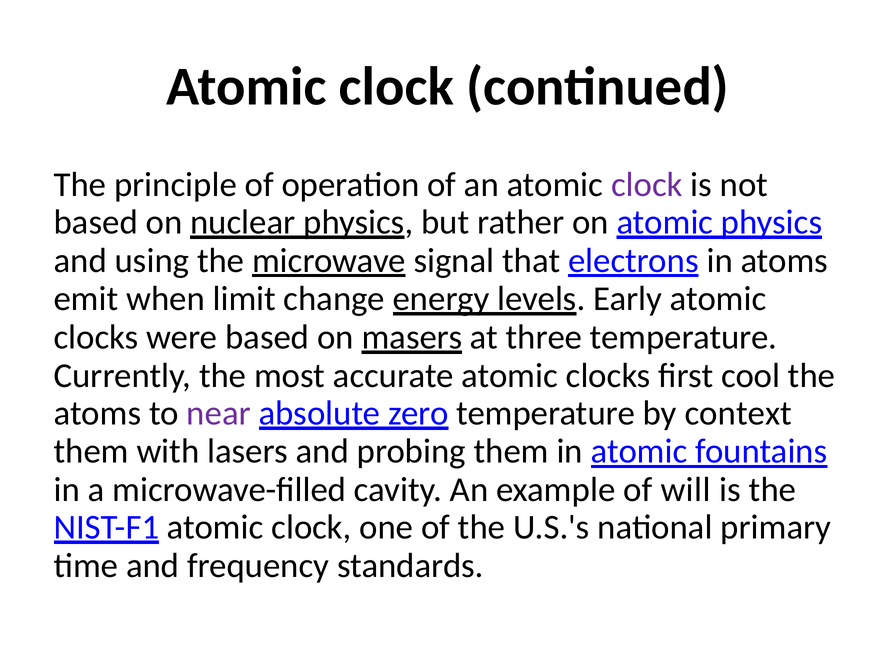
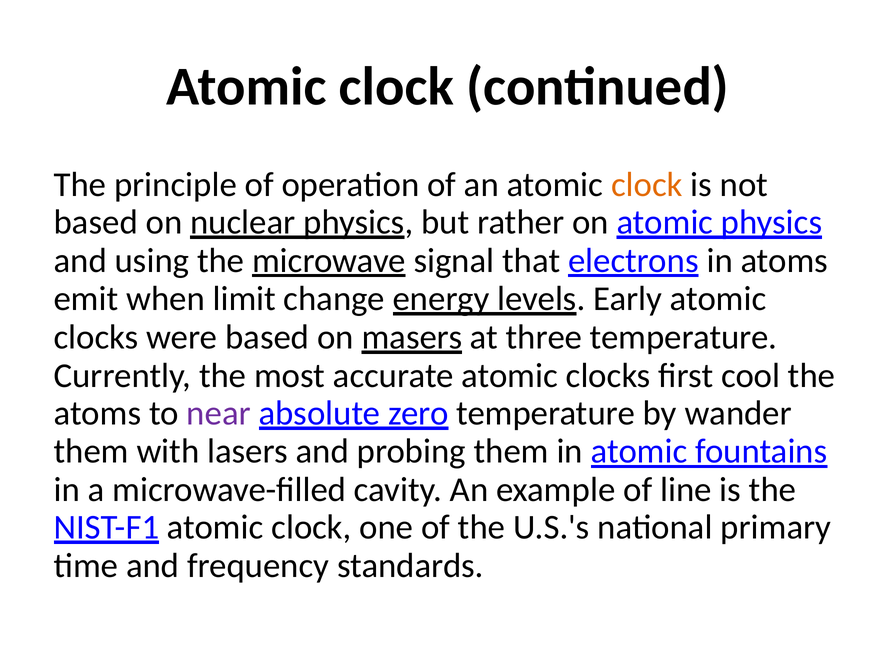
clock colour: purple -> orange (647, 185)
context: context -> wander (738, 413)
will: will -> line (686, 490)
